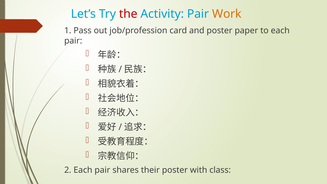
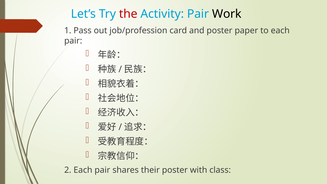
Work colour: orange -> black (227, 14)
